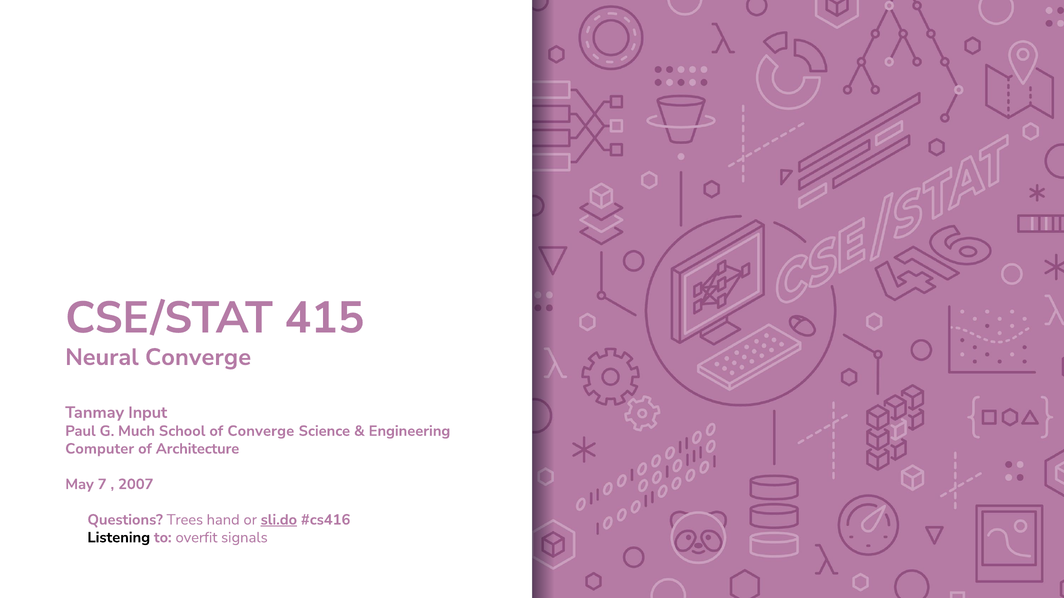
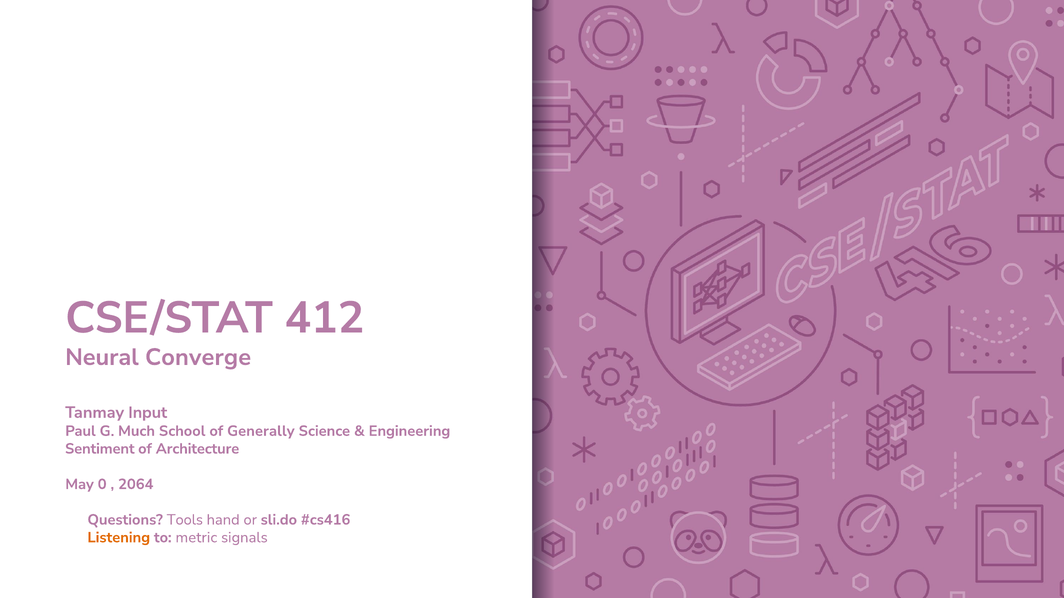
415: 415 -> 412 (324, 318)
of Converge: Converge -> Generally (261, 431)
Computer: Computer -> Sentiment (100, 449)
7: 7 -> 0 (102, 485)
2007: 2007 -> 2064 (136, 485)
Trees: Trees -> Tools (185, 520)
sli.do underline: present -> none (279, 520)
overfit: overfit -> metric (196, 538)
Listening colour: black -> orange (119, 538)
